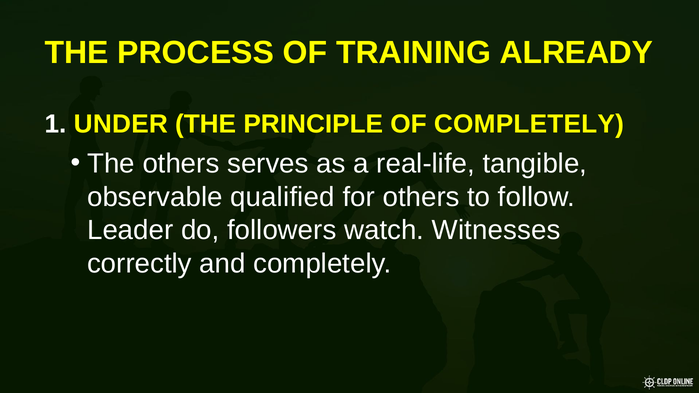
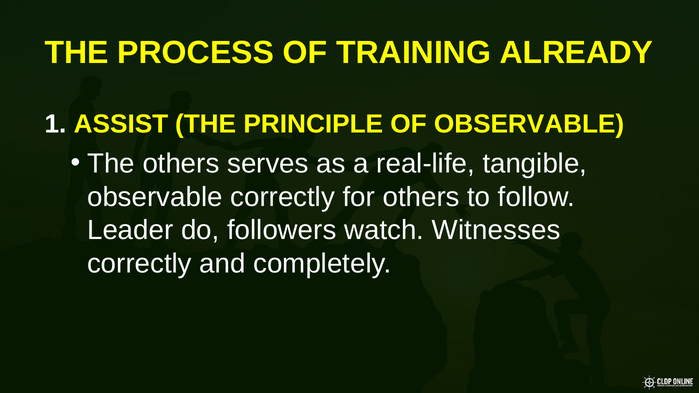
UNDER: UNDER -> ASSIST (121, 124)
OF COMPLETELY: COMPLETELY -> OBSERVABLE (529, 124)
observable qualified: qualified -> correctly (283, 197)
